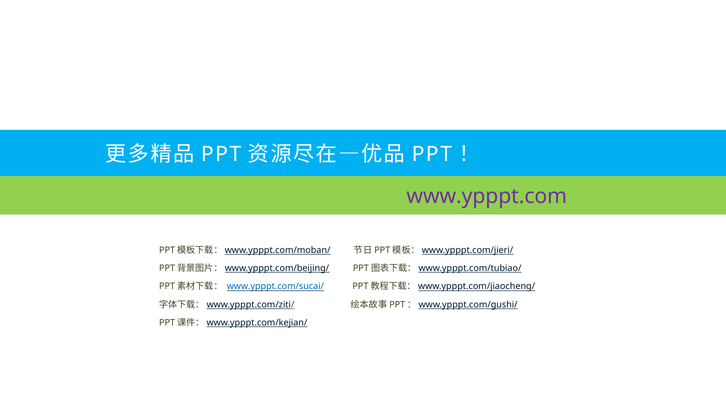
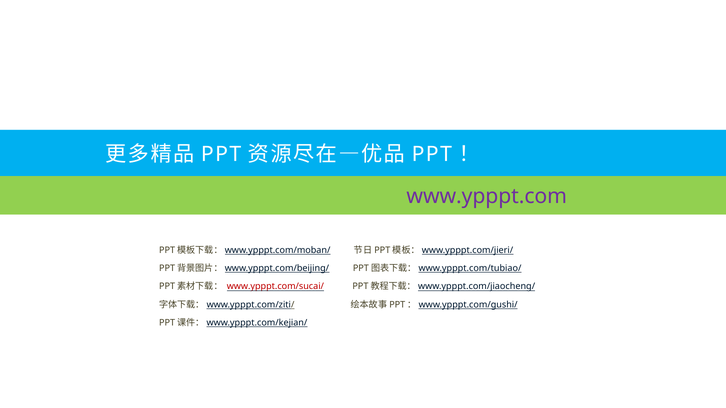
www.ypppt.com/sucai/ colour: blue -> red (275, 287)
